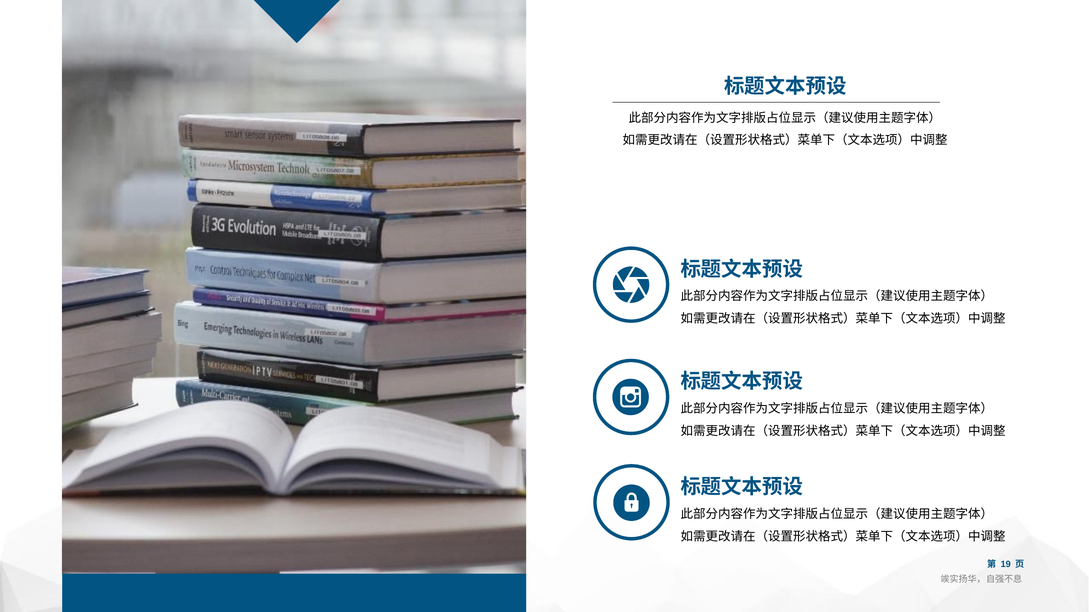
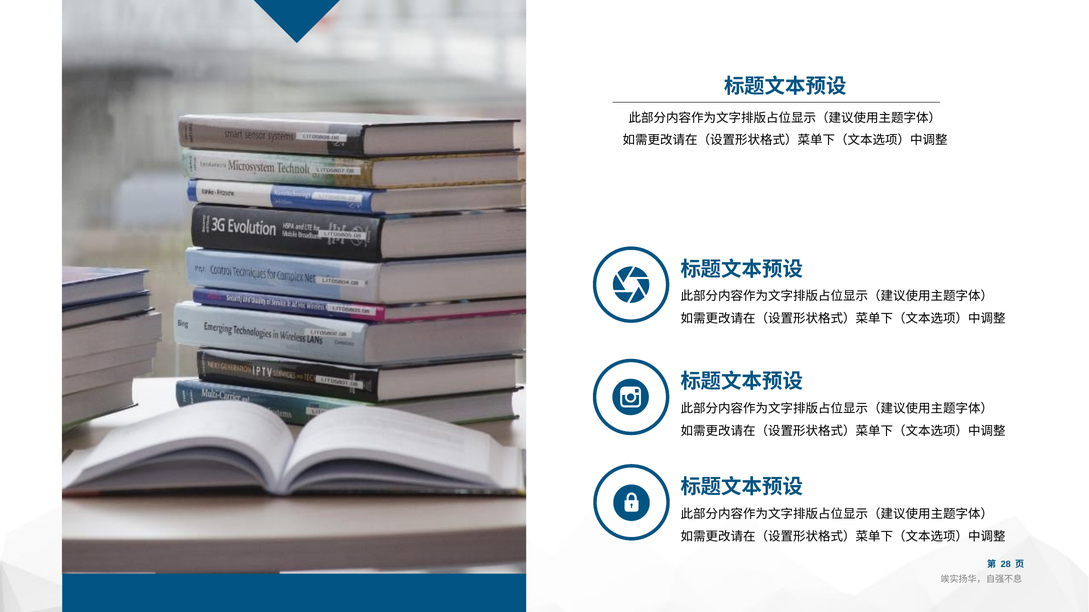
19: 19 -> 28 (1006, 565)
